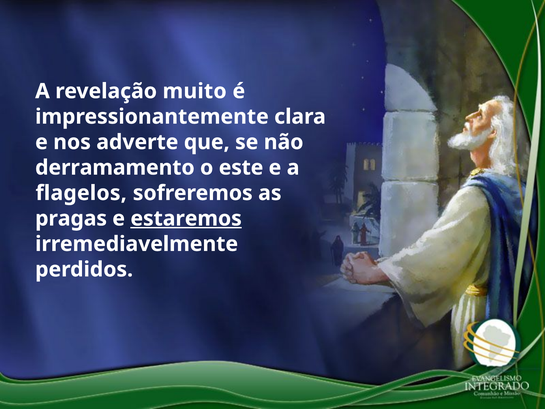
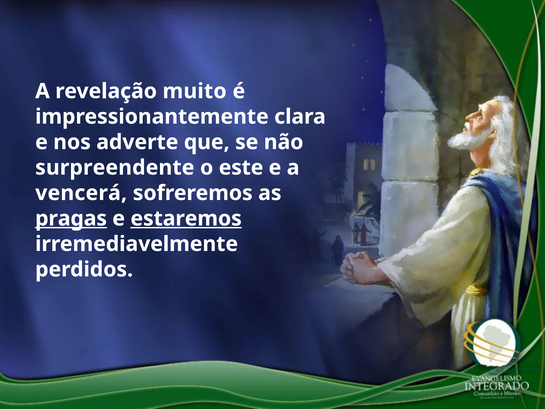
derramamento: derramamento -> surpreendente (115, 167)
flagelos: flagelos -> vencerá (81, 193)
pragas underline: none -> present (71, 218)
